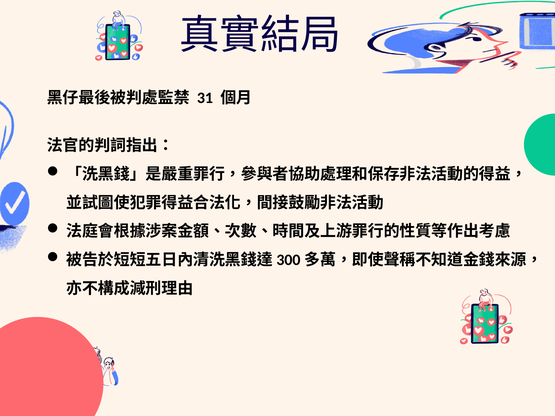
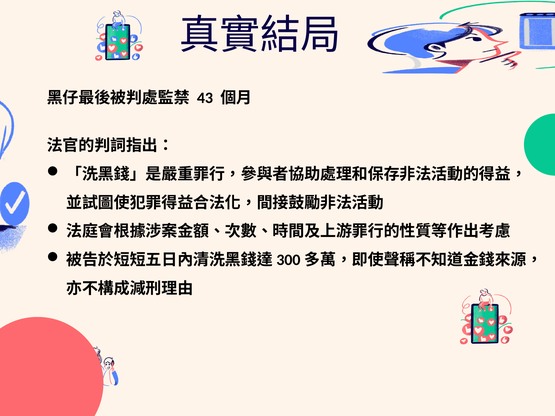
31: 31 -> 43 (205, 98)
